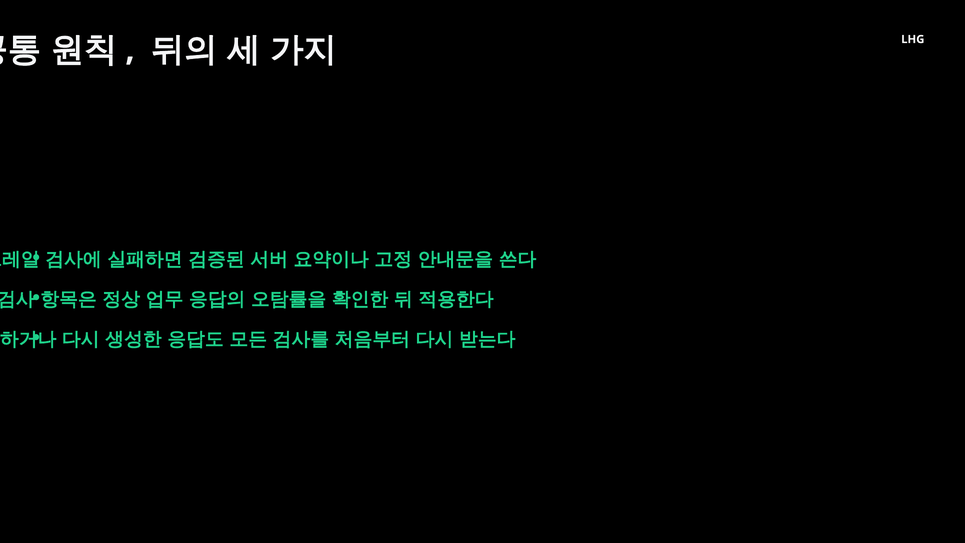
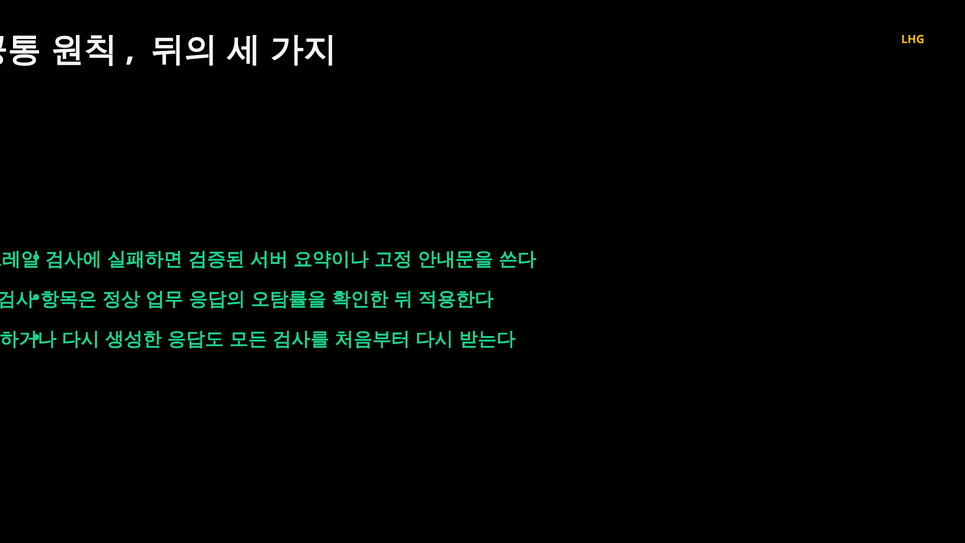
LHG colour: white -> yellow (913, 39)
